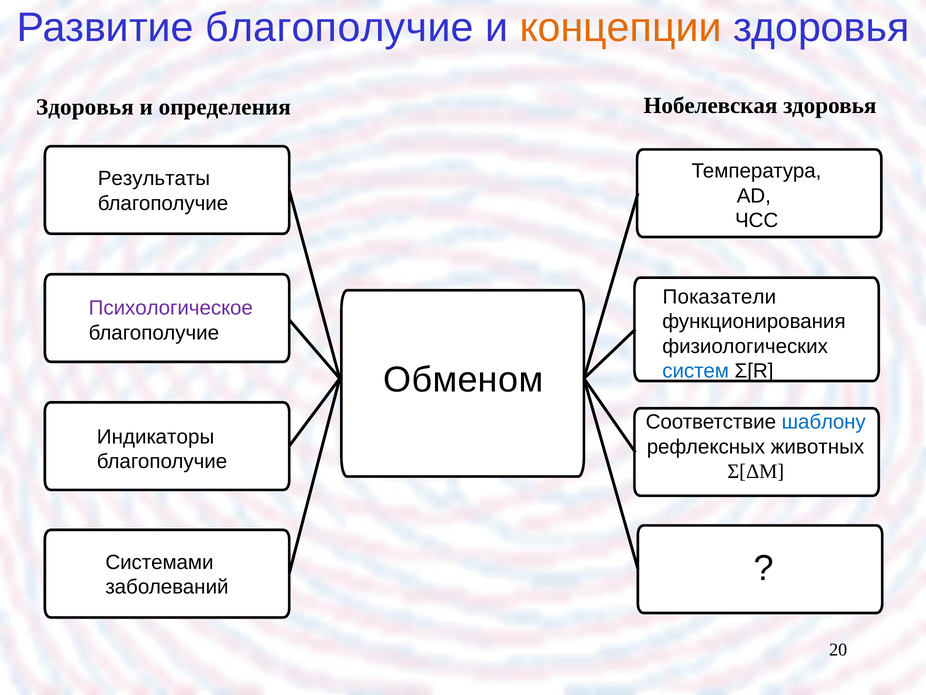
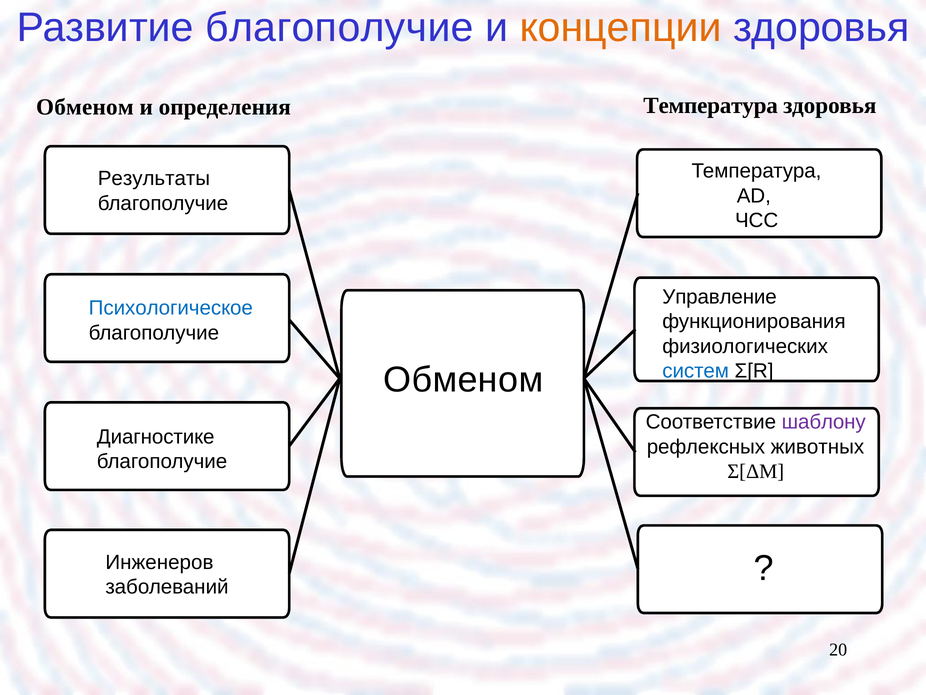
Здоровья: Здоровья -> Обменом (85, 107)
определения Нобелевская: Нобелевская -> Температура (711, 105)
Показатели: Показатели -> Управление (720, 297)
Психологическое colour: purple -> blue (171, 308)
шаблону colour: blue -> purple (824, 422)
Индикаторы: Индикаторы -> Диагностике (156, 436)
Системами: Системами -> Инженеров (159, 562)
